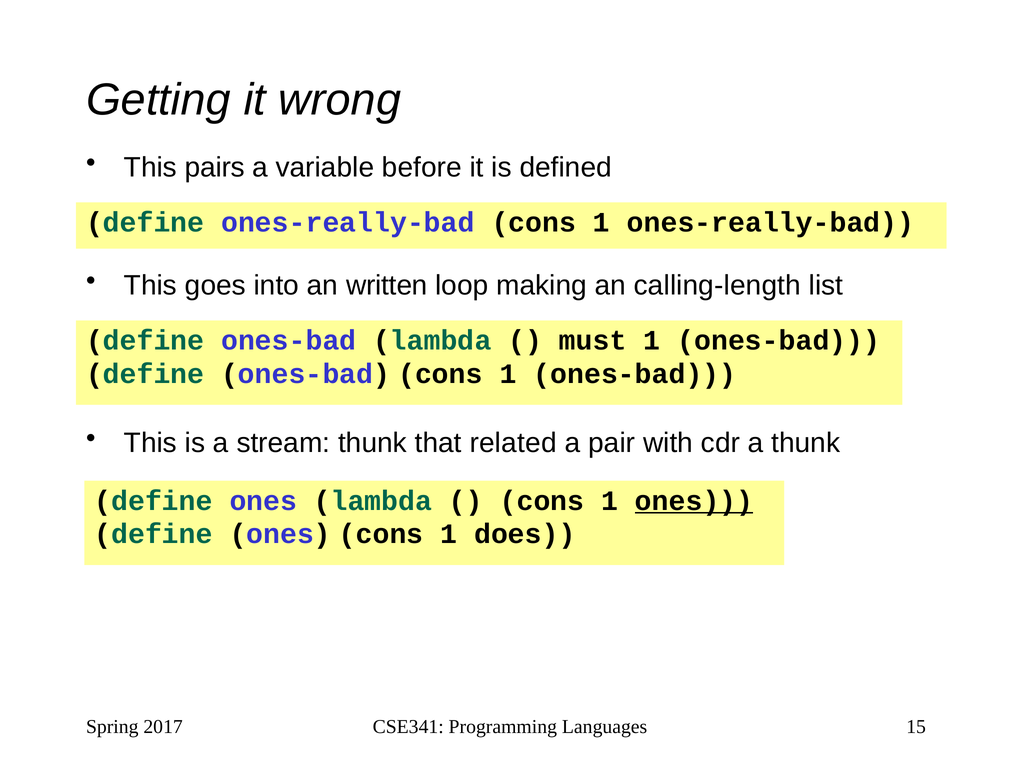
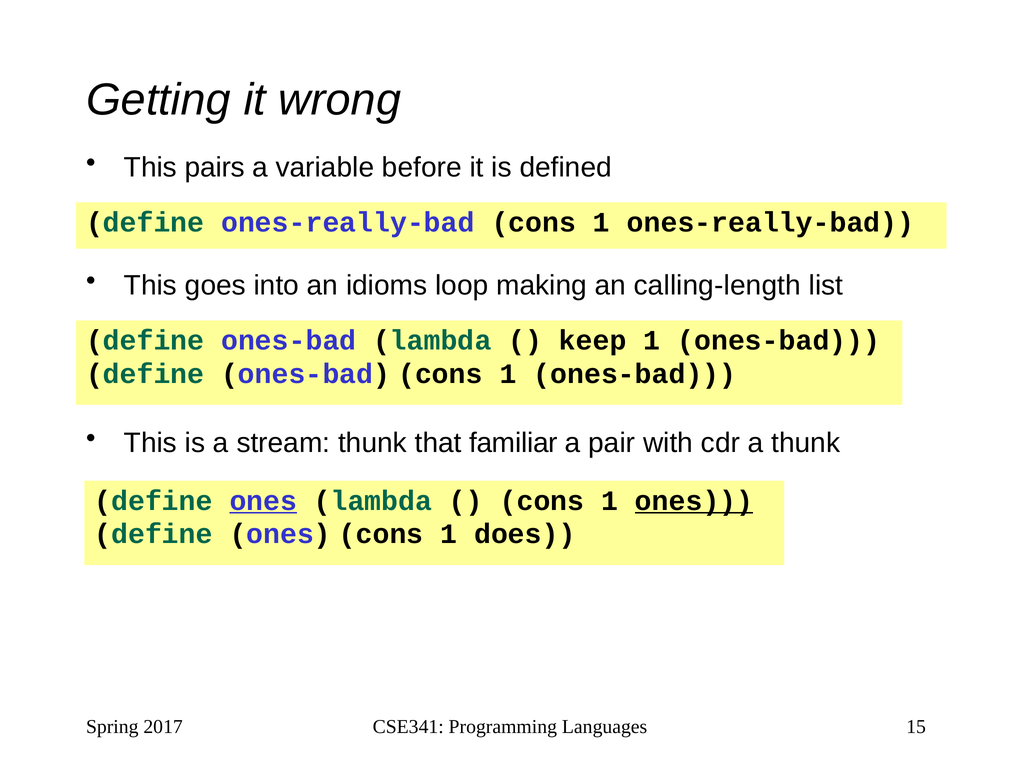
written: written -> idioms (387, 285)
must: must -> keep (593, 341)
related: related -> familiar (513, 443)
ones underline: none -> present (263, 501)
